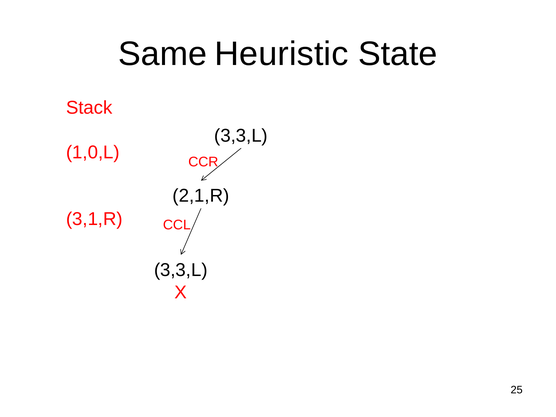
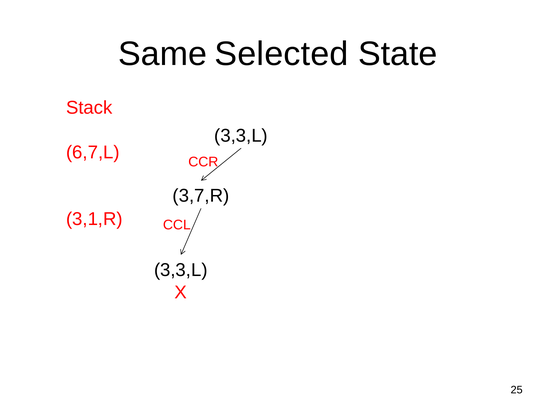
Heuristic: Heuristic -> Selected (281, 54)
1,0,L: 1,0,L -> 6,7,L (93, 152)
2,1,R: 2,1,R -> 3,7,R (201, 196)
